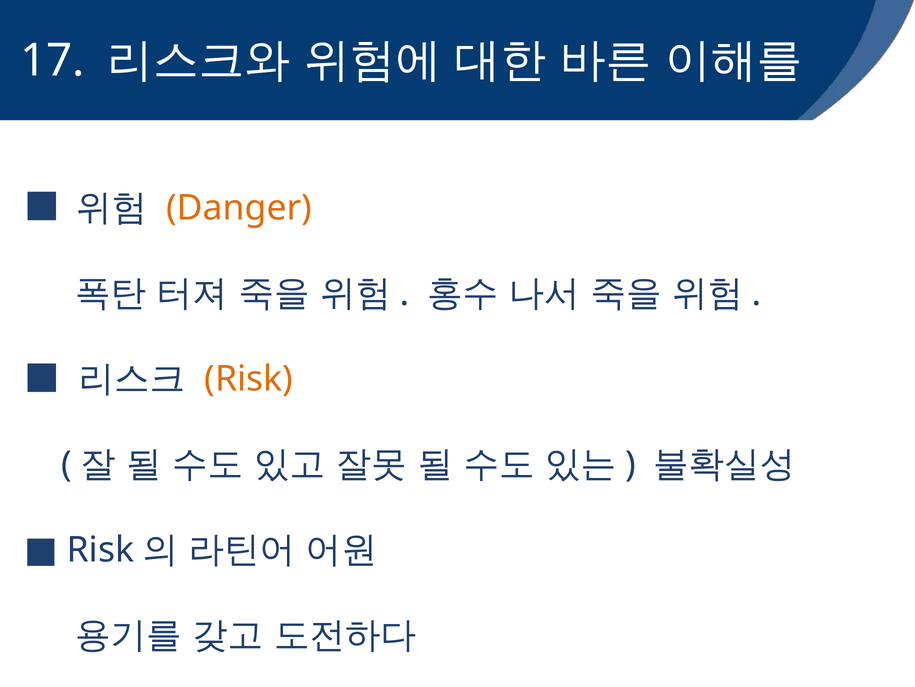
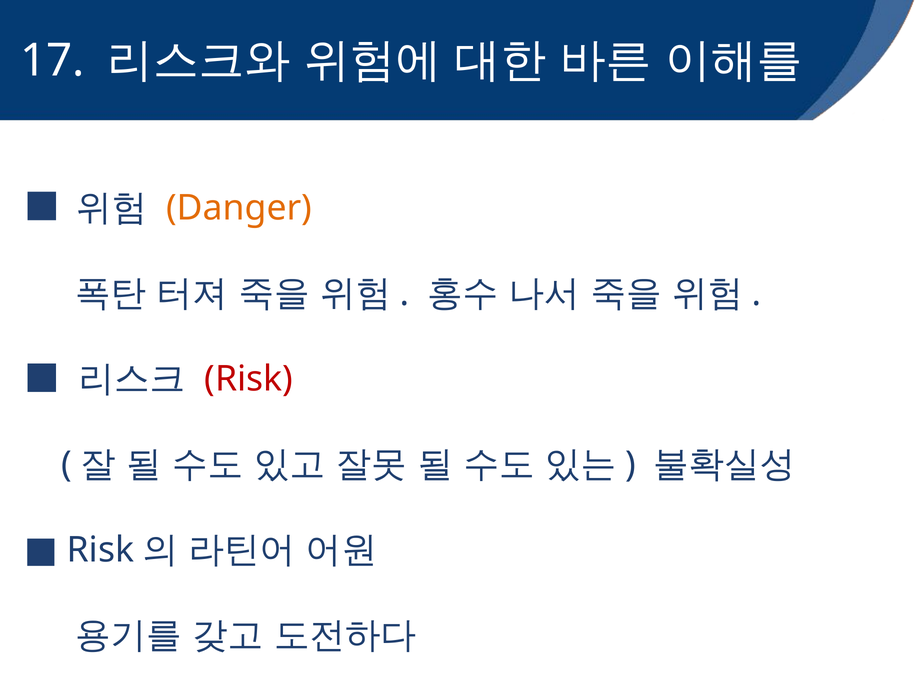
Risk colour: orange -> red (249, 379)
